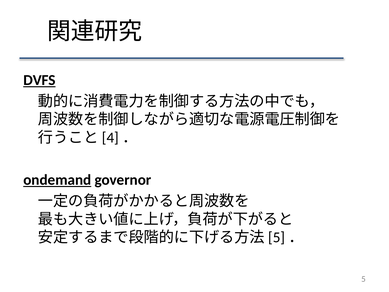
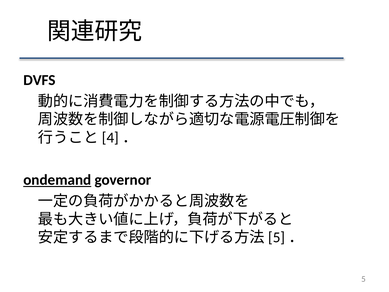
DVFS underline: present -> none (39, 80)
